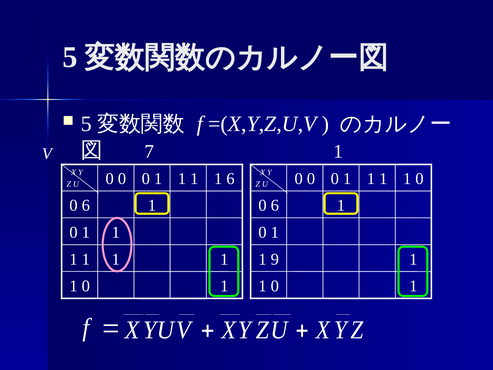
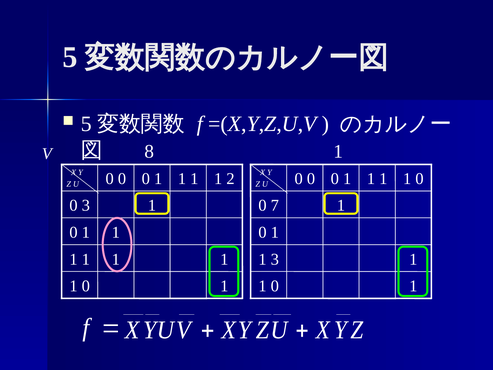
7: 7 -> 8 (149, 151)
1 6: 6 -> 2 (230, 179)
6: 6 -> 3 (86, 205)
6: 6 -> 7 (275, 205)
1 9: 9 -> 3 (275, 259)
